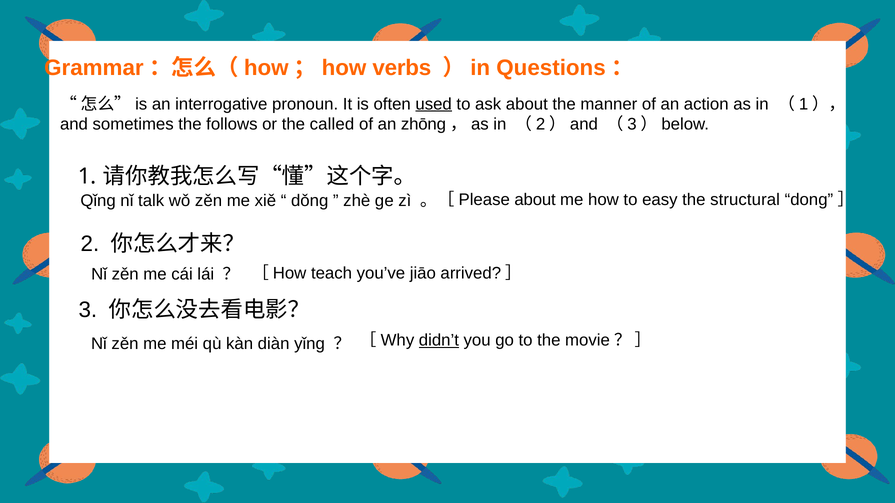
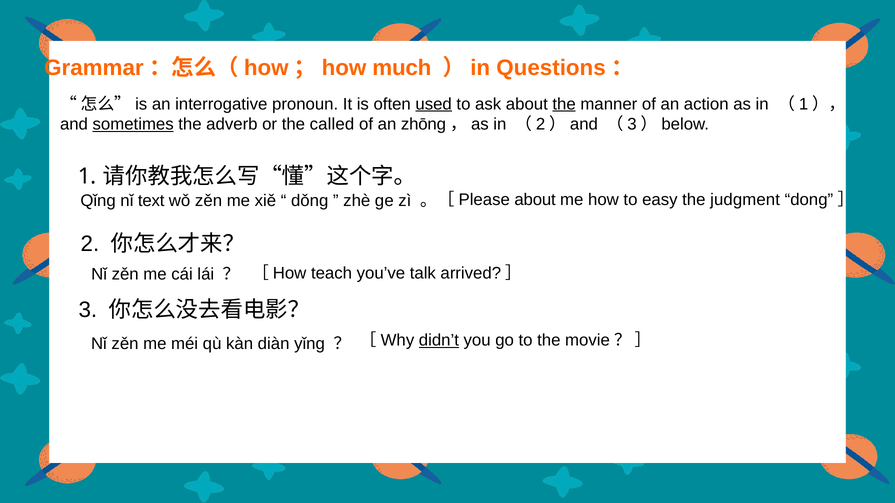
verbs: verbs -> much (402, 68)
the underline: none -> present (564, 104)
sometimes underline: none -> present (133, 124)
follows: follows -> adverb (232, 124)
talk: talk -> text (151, 201)
structural: structural -> judgment (745, 200)
jiāo: jiāo -> talk (423, 273)
